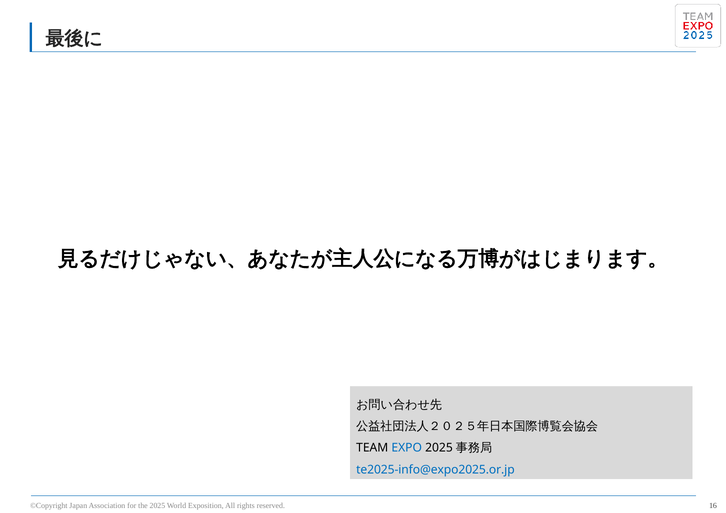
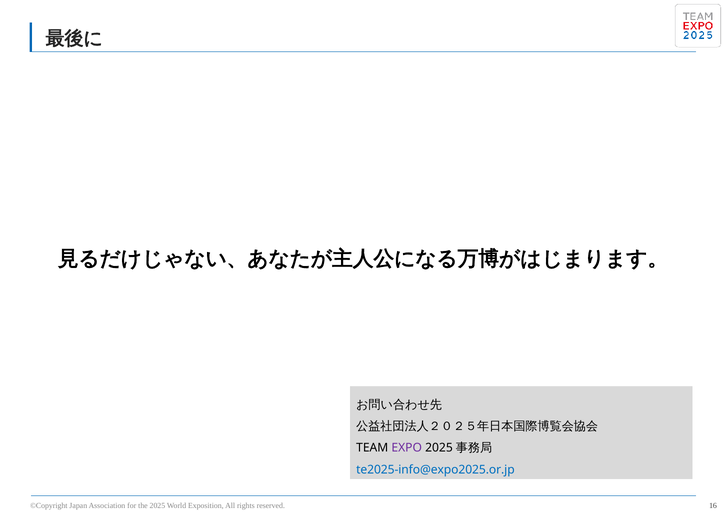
EXPO colour: blue -> purple (407, 448)
